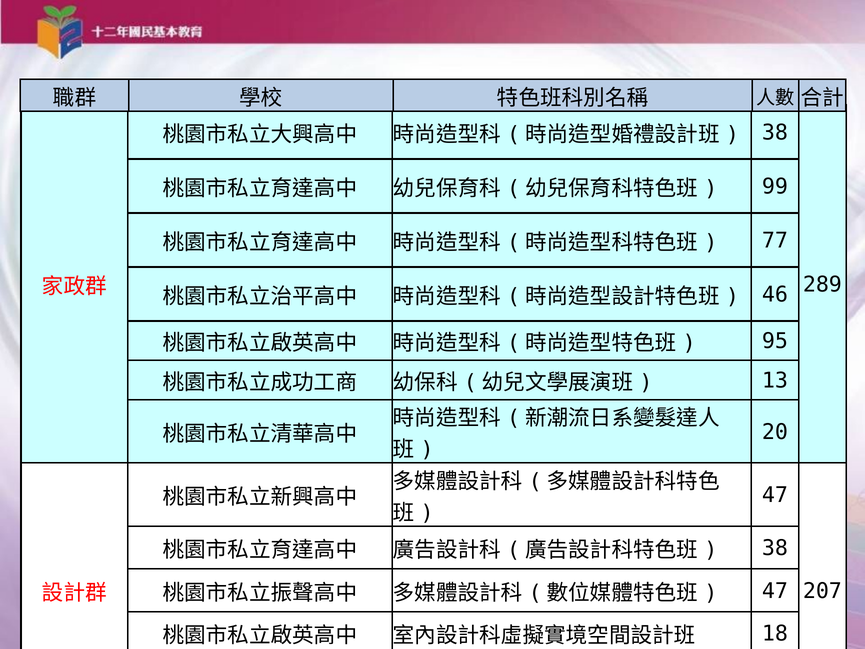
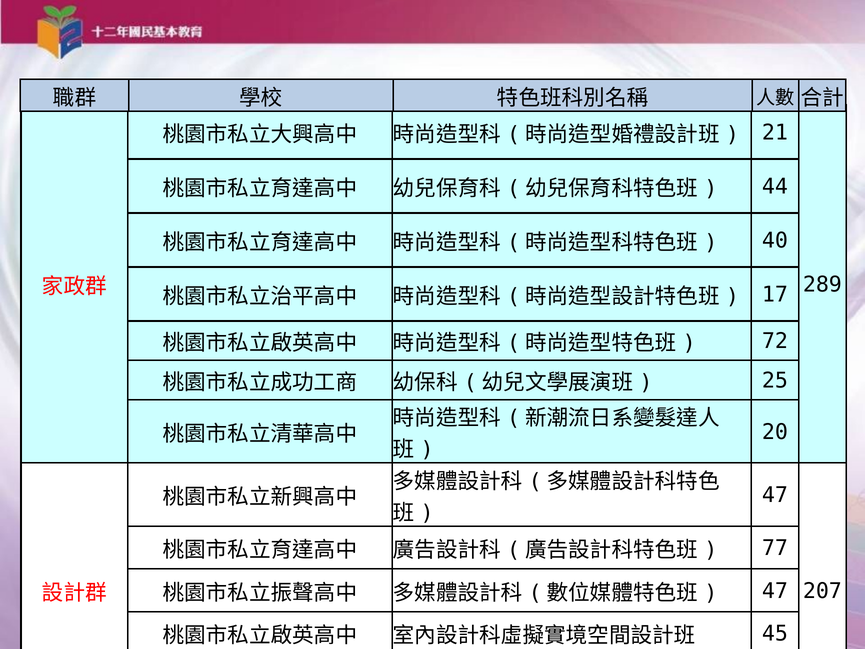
38: 38 -> 21 (775, 133)
99: 99 -> 44 (775, 187)
77: 77 -> 40 (775, 241)
46: 46 -> 17 (775, 295)
95: 95 -> 72 (775, 341)
13: 13 -> 25 (775, 380)
38: 38 -> 77 (775, 548)
18: 18 -> 45 (775, 633)
